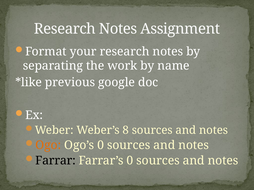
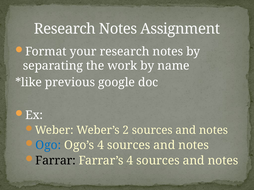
8: 8 -> 2 (126, 131)
Ogo colour: orange -> blue (48, 146)
Ogo’s 0: 0 -> 4 (101, 146)
Farrar’s 0: 0 -> 4 (130, 161)
